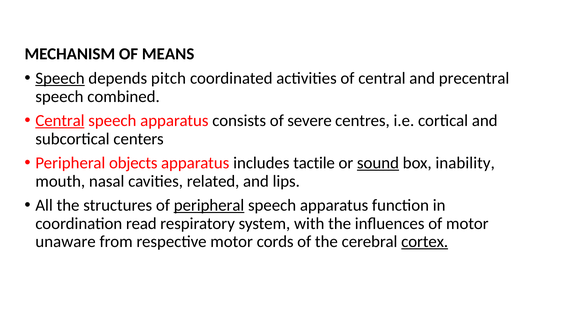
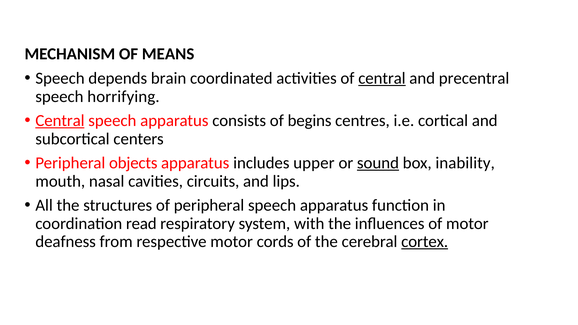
Speech underline: present -> none (60, 78)
pitch: pitch -> brain (169, 78)
central underline: none -> present (382, 78)
combined: combined -> horrifying (123, 96)
severe: severe -> begins (310, 121)
tactile: tactile -> upper (314, 163)
related: related -> circuits (213, 181)
peripheral underline: present -> none (209, 205)
unaware: unaware -> deafness (66, 242)
